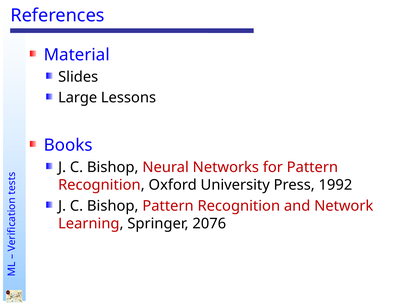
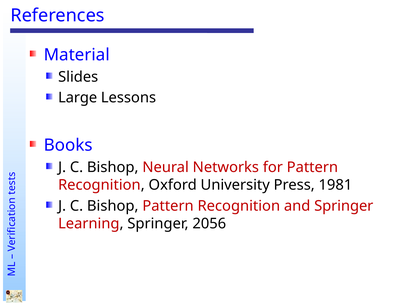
1992: 1992 -> 1981 (335, 185)
and Network: Network -> Springer (344, 206)
2076: 2076 -> 2056 (209, 224)
